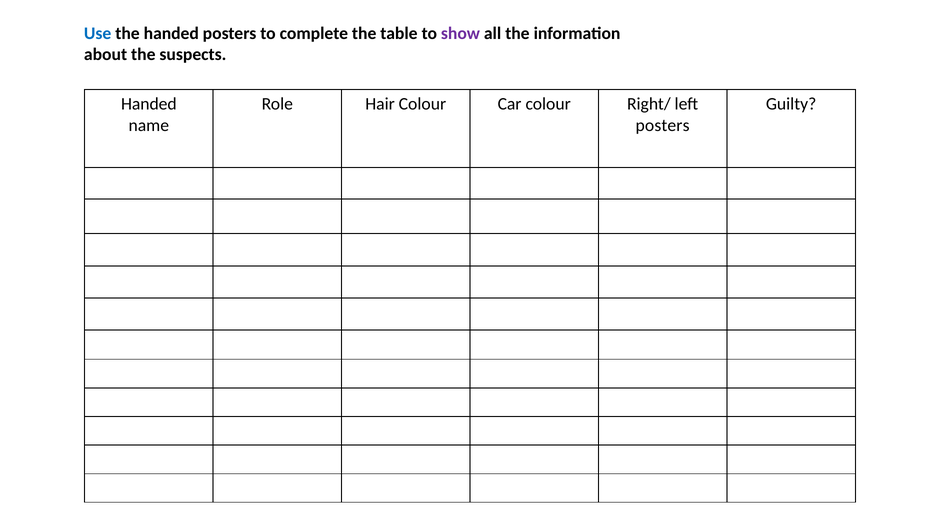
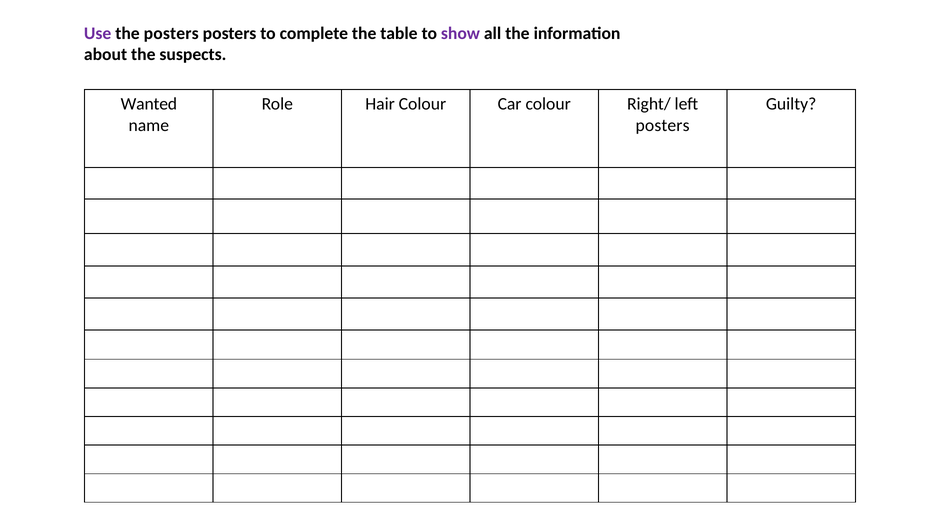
Use colour: blue -> purple (98, 33)
the handed: handed -> posters (171, 33)
Handed: Handed -> Wanted (149, 104)
